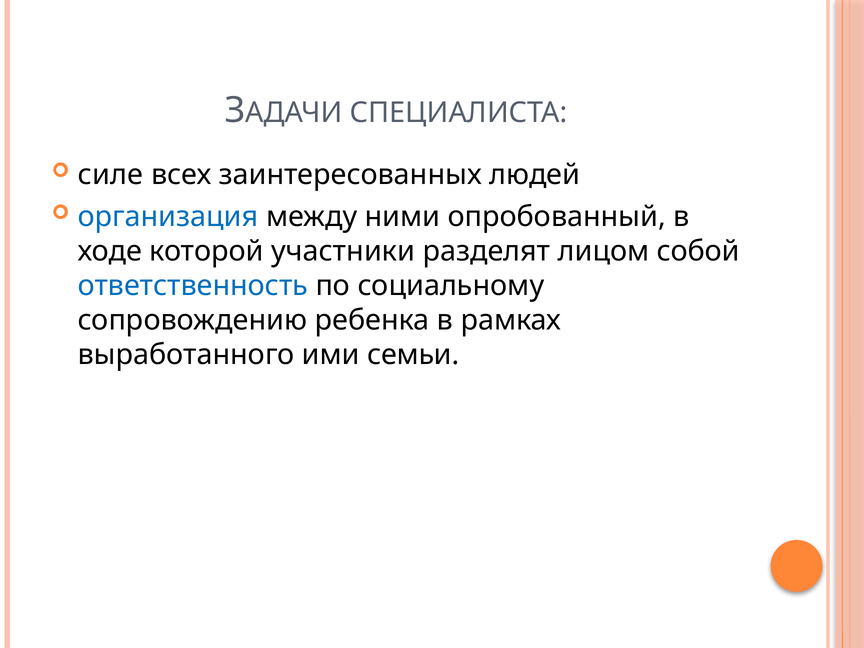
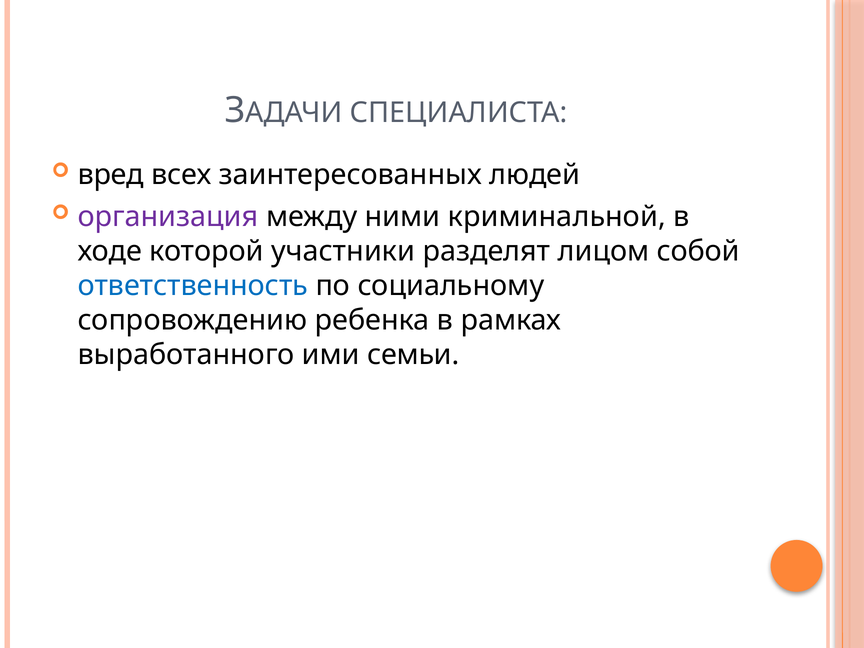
силе: силе -> вред (111, 175)
организация colour: blue -> purple (168, 217)
опробованный: опробованный -> криминальной (557, 217)
